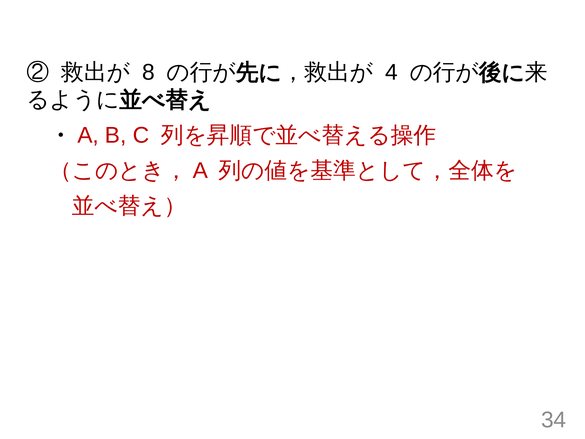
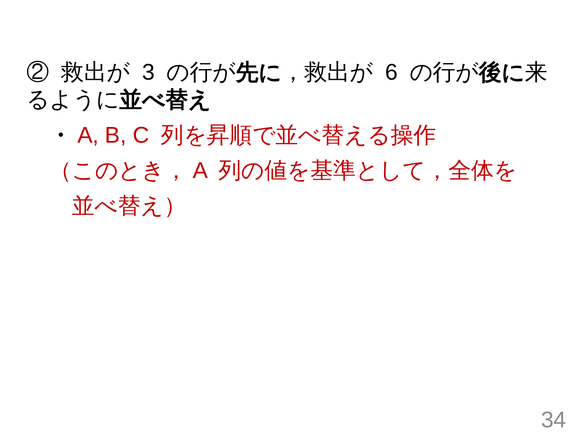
8: 8 -> 3 (149, 72)
4: 4 -> 6 (392, 72)
